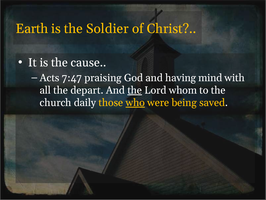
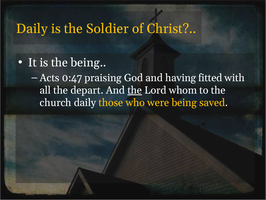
Earth: Earth -> Daily (32, 29)
the cause: cause -> being (89, 62)
7:47: 7:47 -> 0:47 (72, 78)
mind: mind -> fitted (210, 78)
who underline: present -> none (135, 102)
